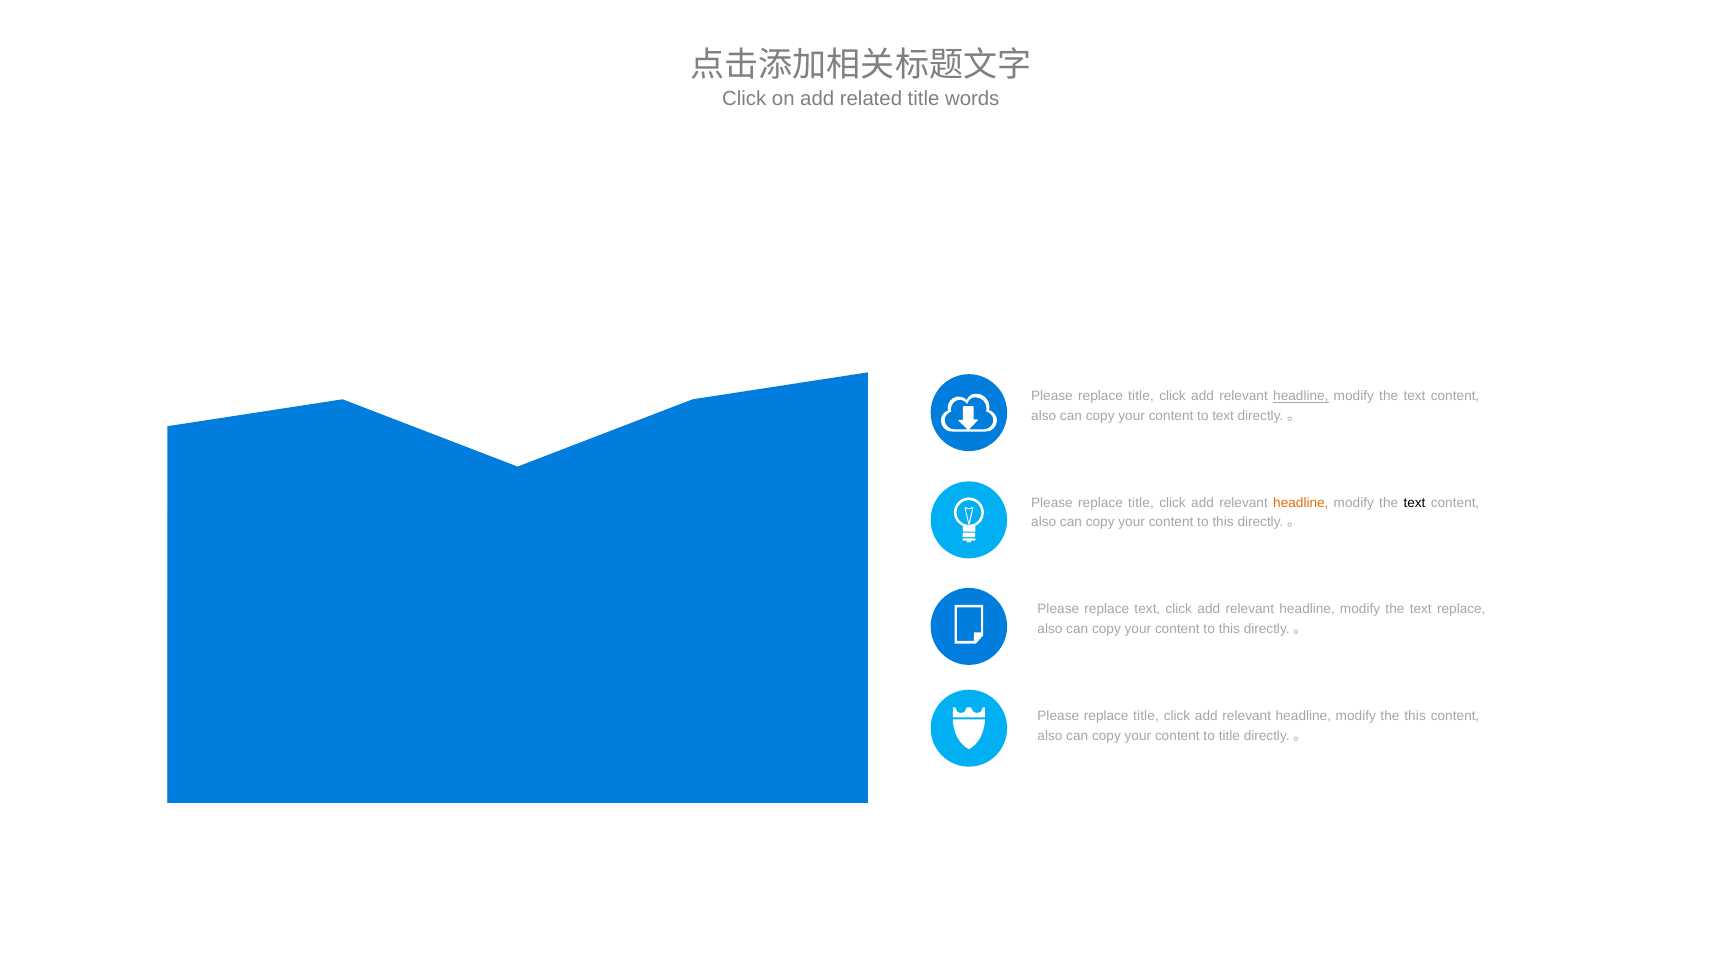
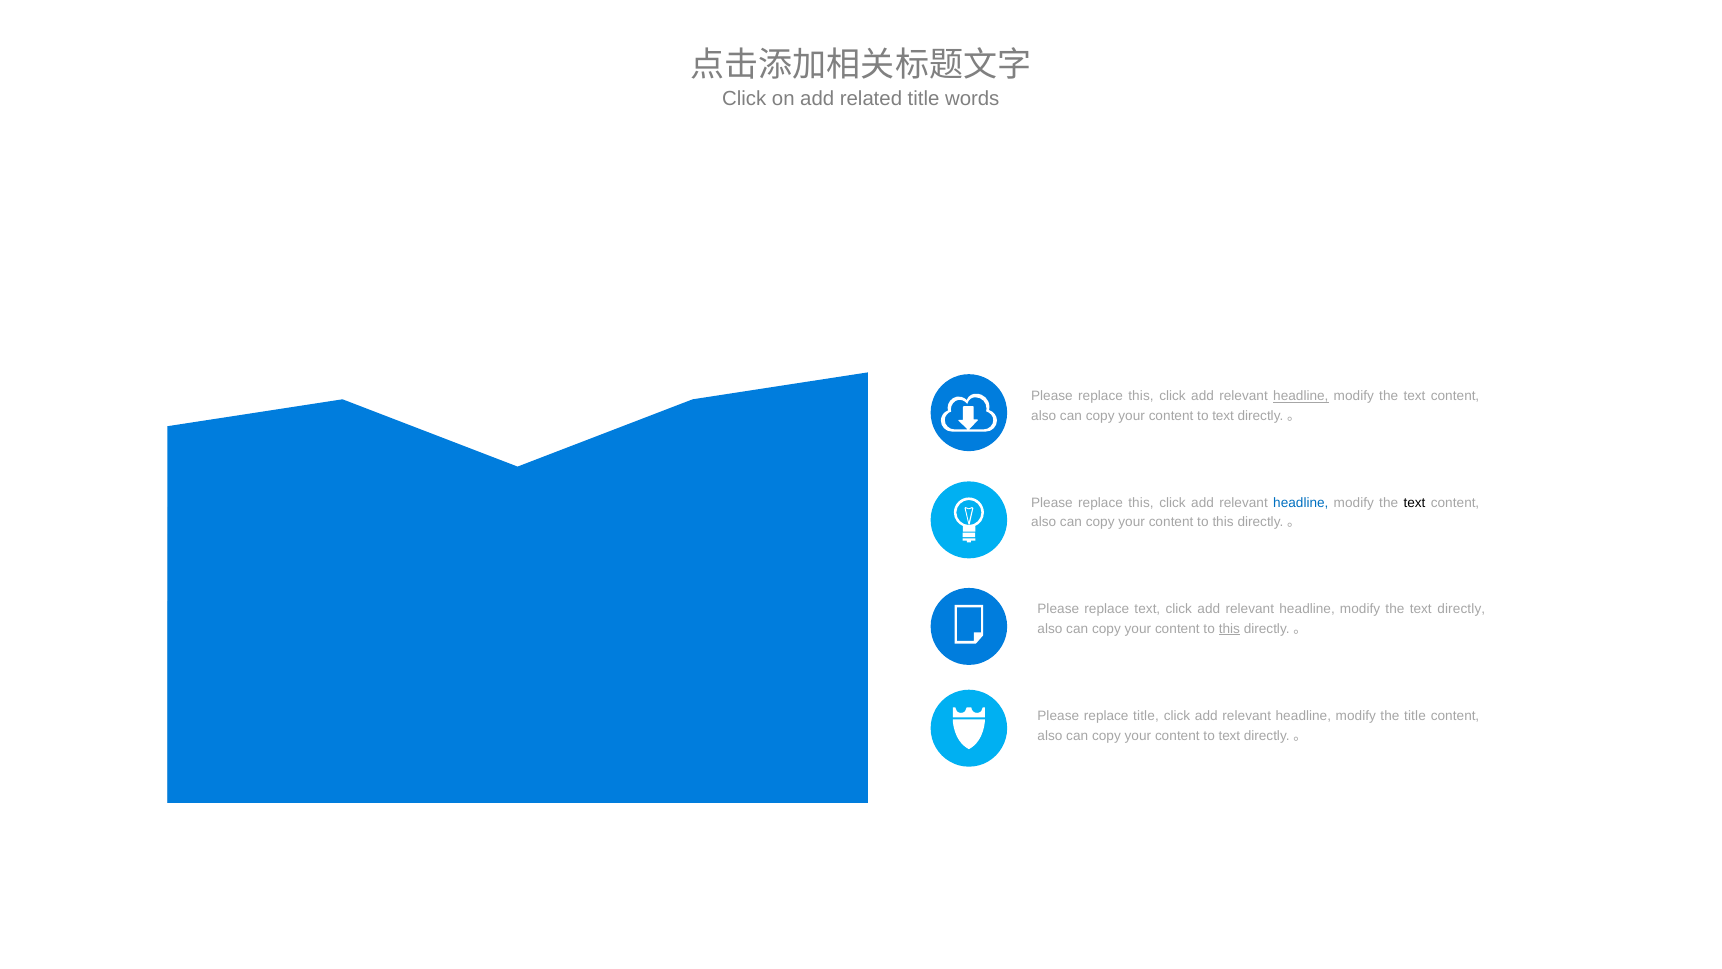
title: title -> this (1141, 396)
title: title -> this (1141, 503)
headline colour: orange -> blue (1301, 503)
the text replace: replace -> directly (1461, 609)
this underline: none -> present (1229, 629)
the this: this -> title (1415, 716)
title: title -> text (1229, 735)
